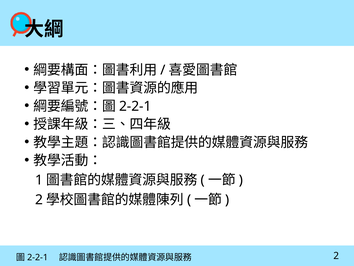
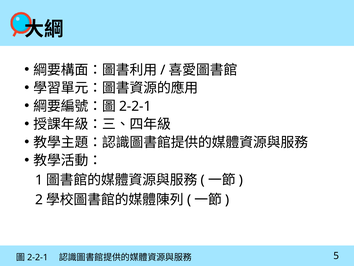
2: 2 -> 5 (336, 255)
